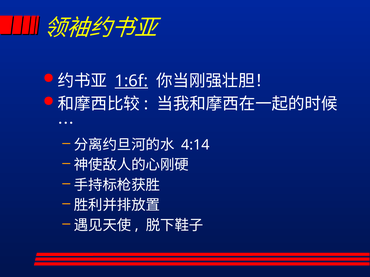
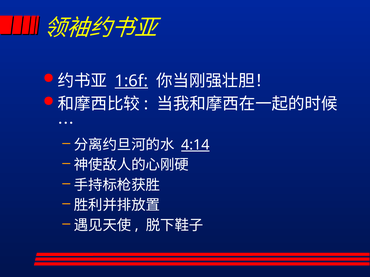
4:14 underline: none -> present (195, 145)
